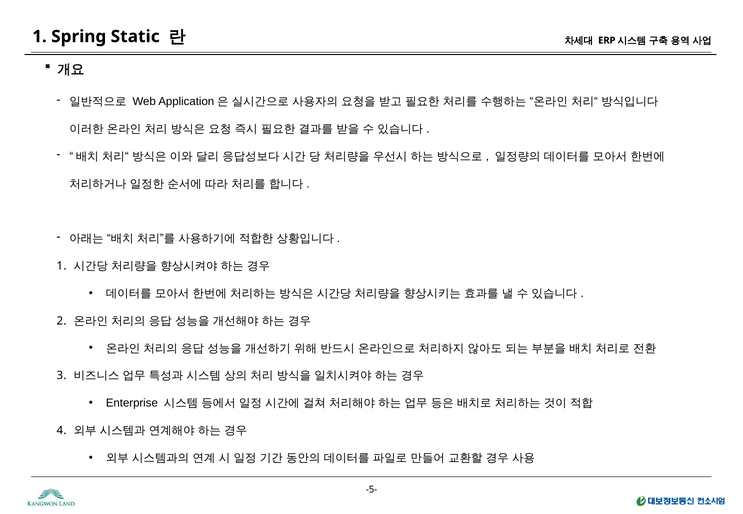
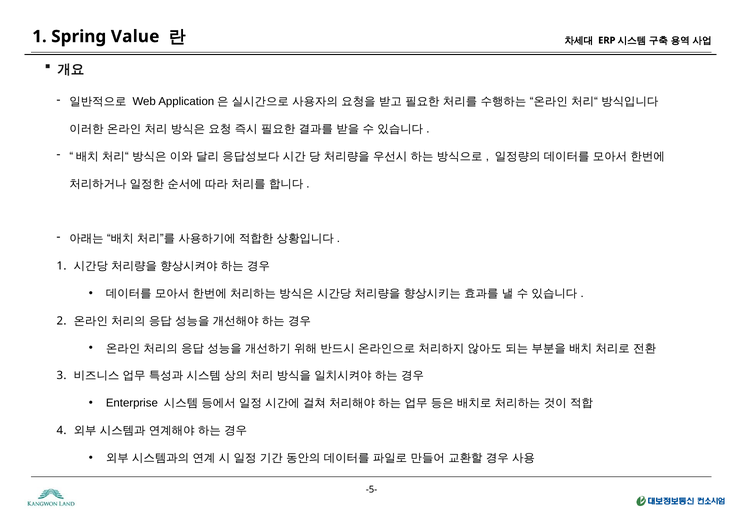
Static: Static -> Value (135, 37)
